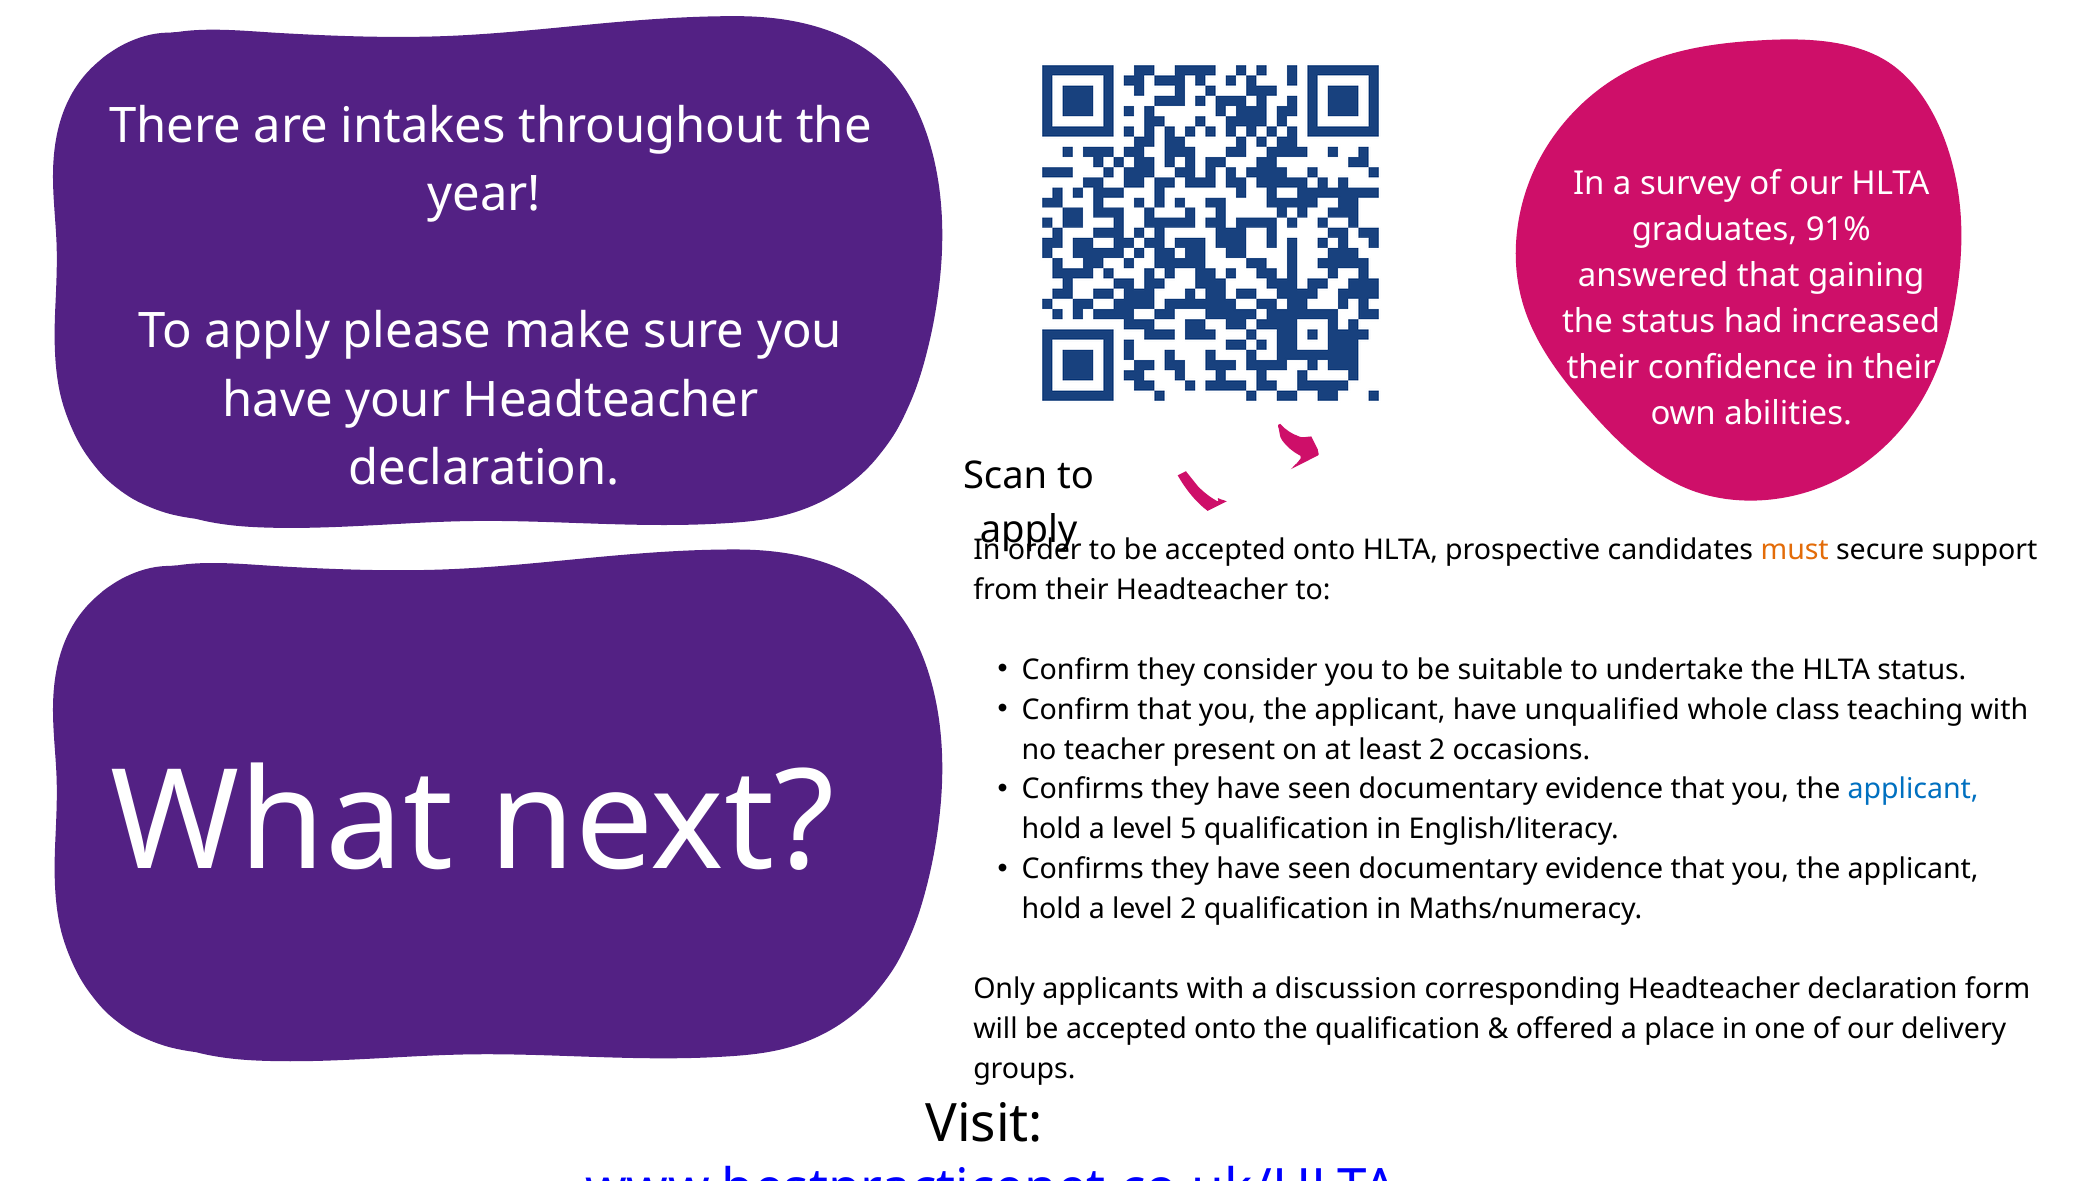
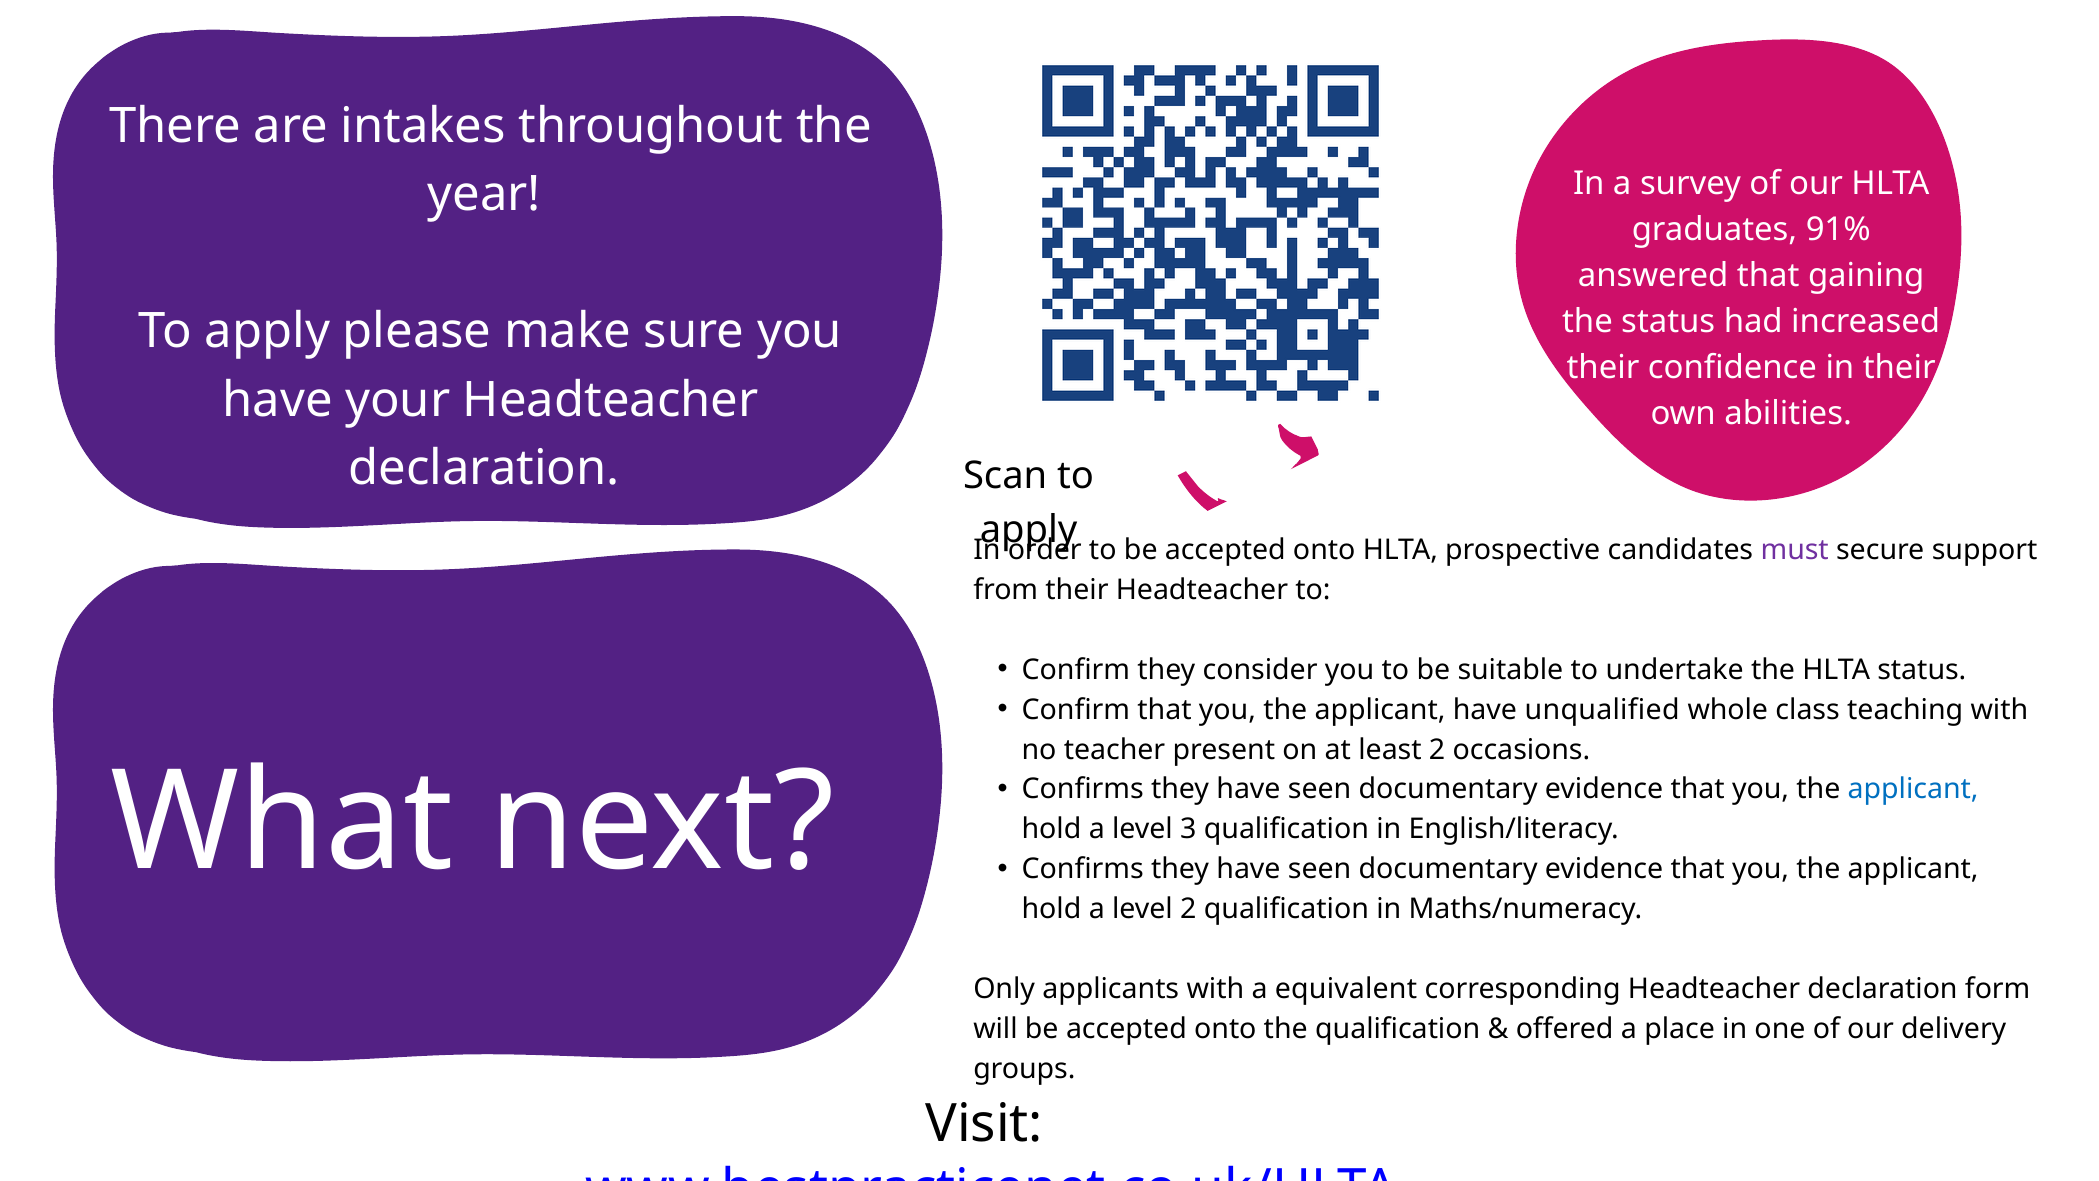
must colour: orange -> purple (1795, 550)
5: 5 -> 3 (1188, 829)
discussion: discussion -> equivalent (1346, 989)
